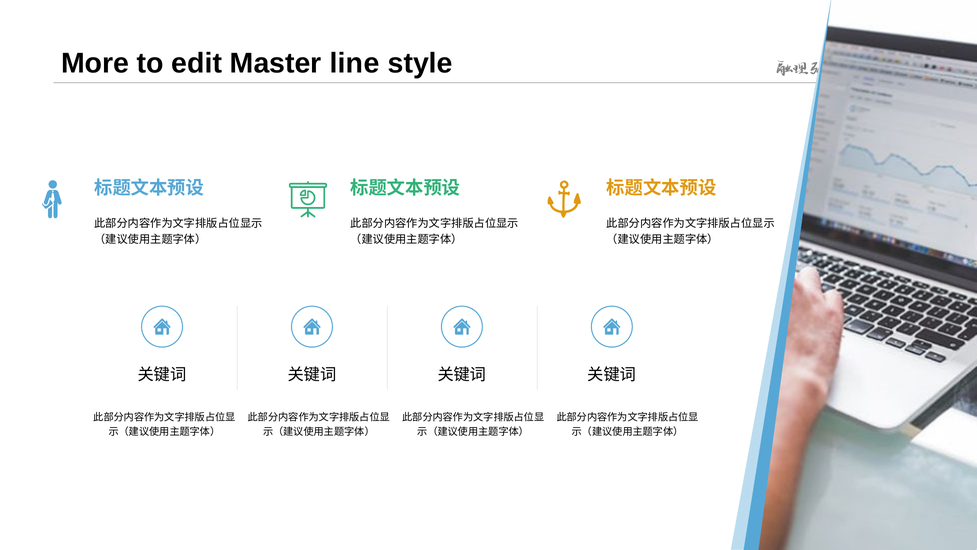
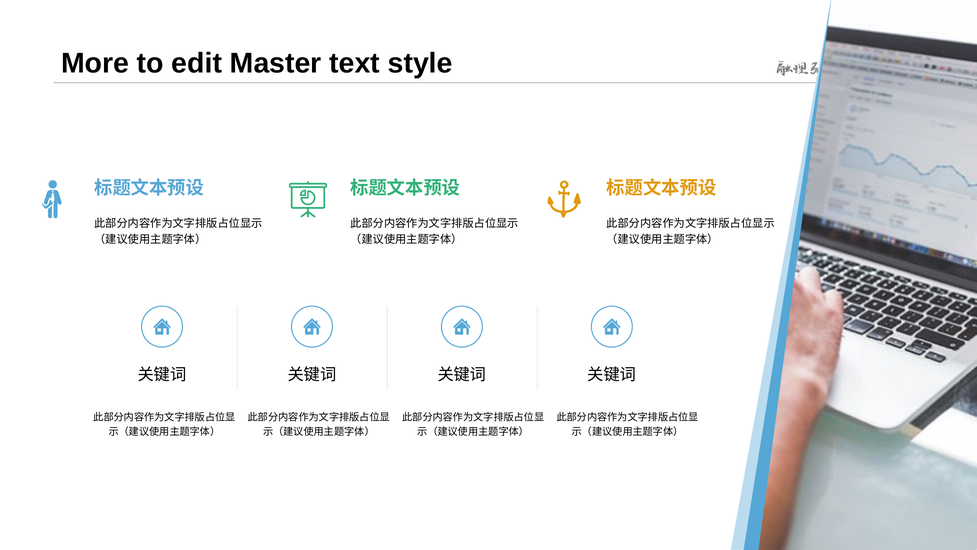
line: line -> text (355, 63)
